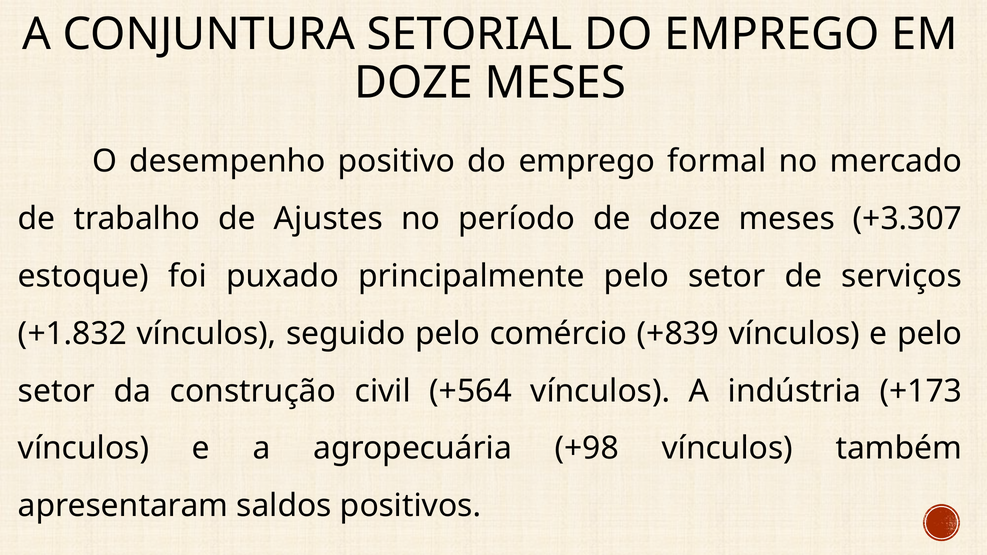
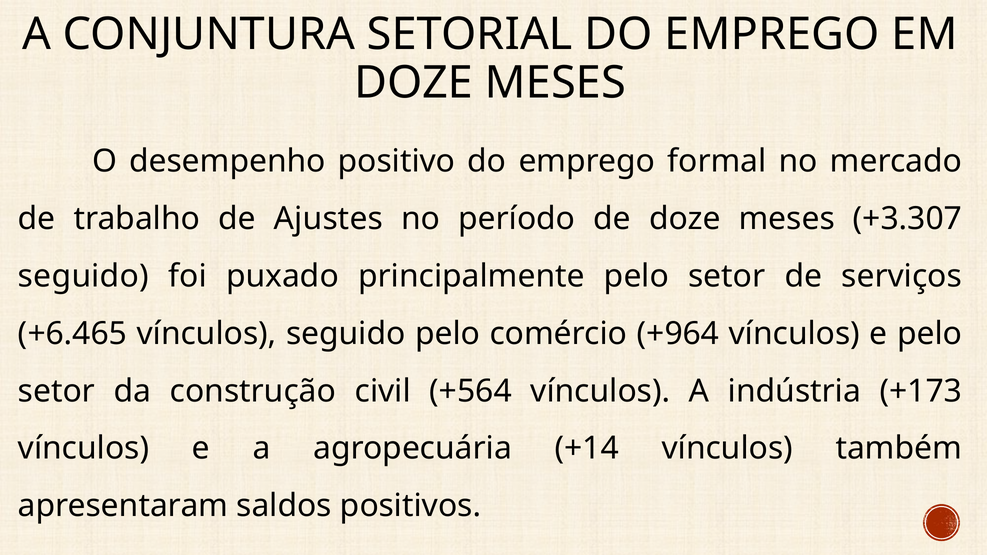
estoque: estoque -> seguido (83, 276)
+1.832: +1.832 -> +6.465 (73, 334)
+839: +839 -> +964 (678, 334)
+98: +98 -> +14 (587, 449)
